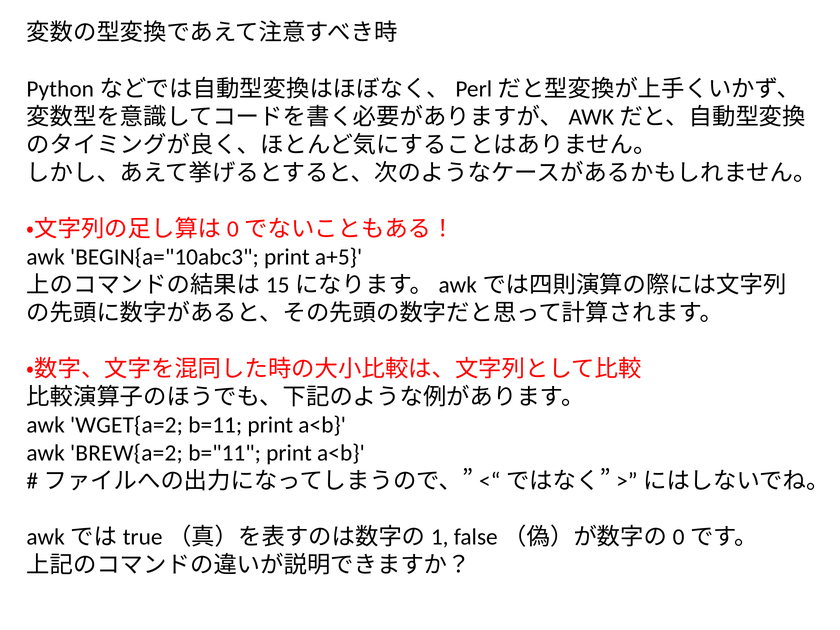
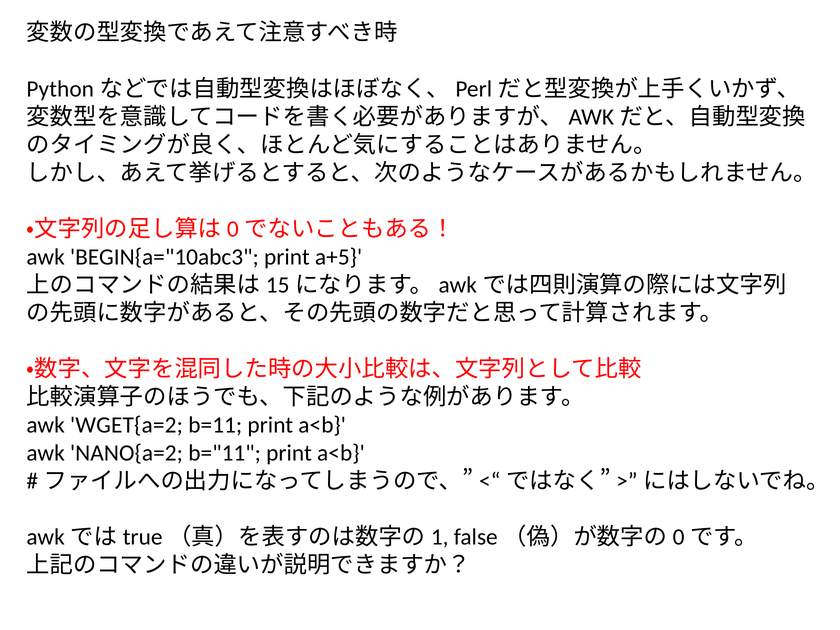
BREW{a=2: BREW{a=2 -> NANO{a=2 (126, 453)
